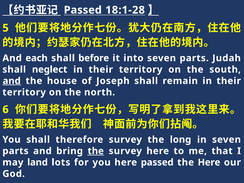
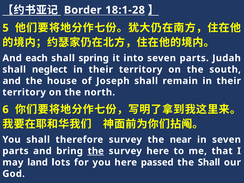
Passed: Passed -> Border (83, 10)
before: before -> spring (94, 58)
and underline: present -> none (12, 81)
long: long -> near (181, 140)
the Here: Here -> Shall (209, 162)
